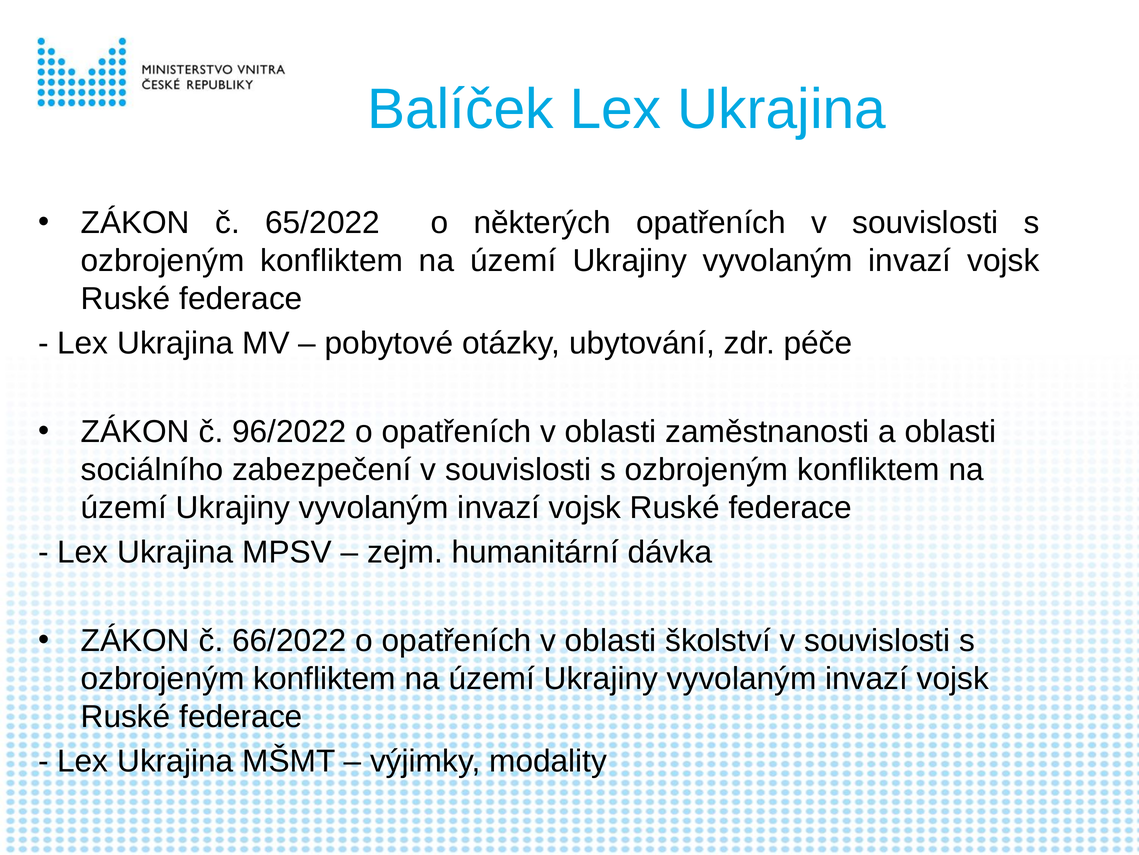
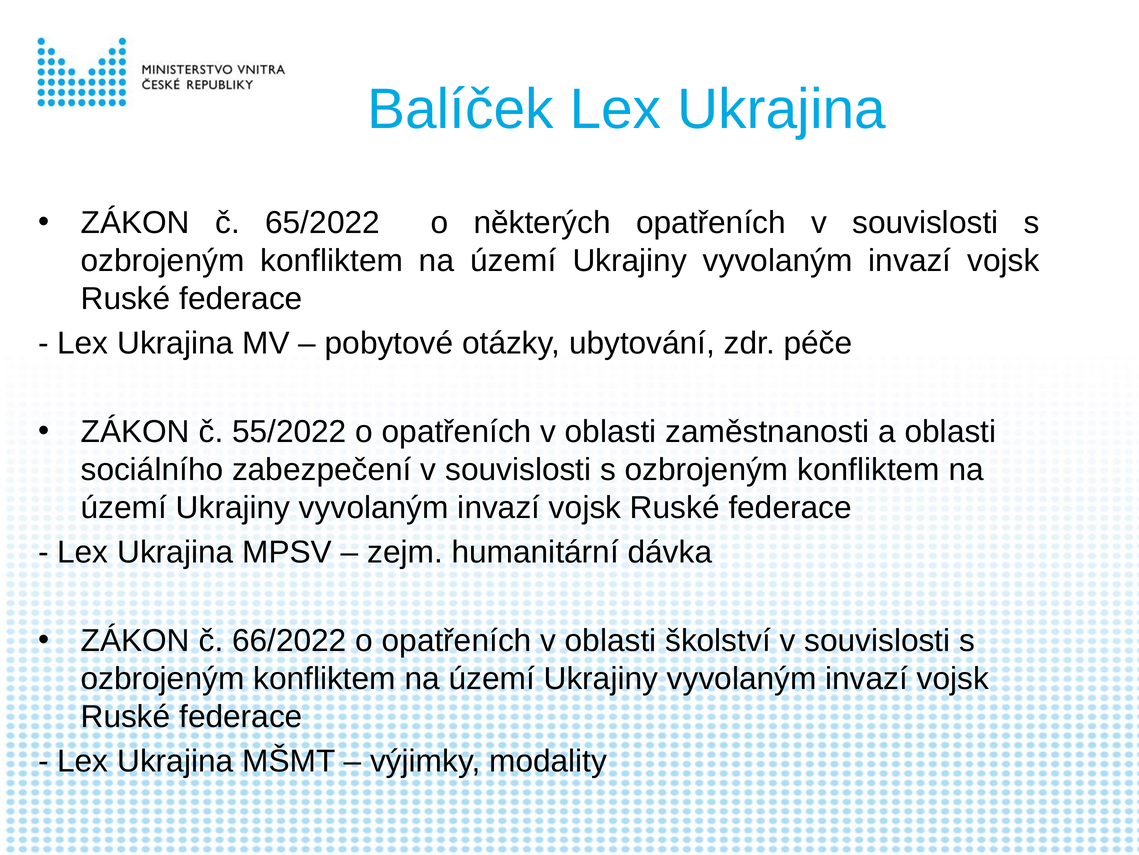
96/2022: 96/2022 -> 55/2022 (289, 432)
